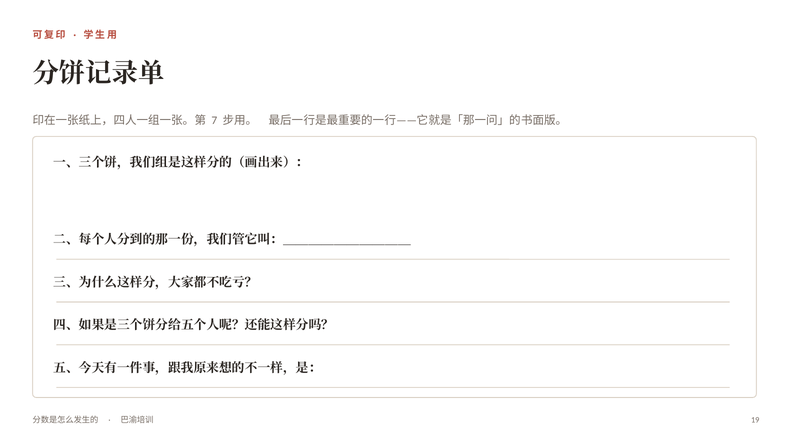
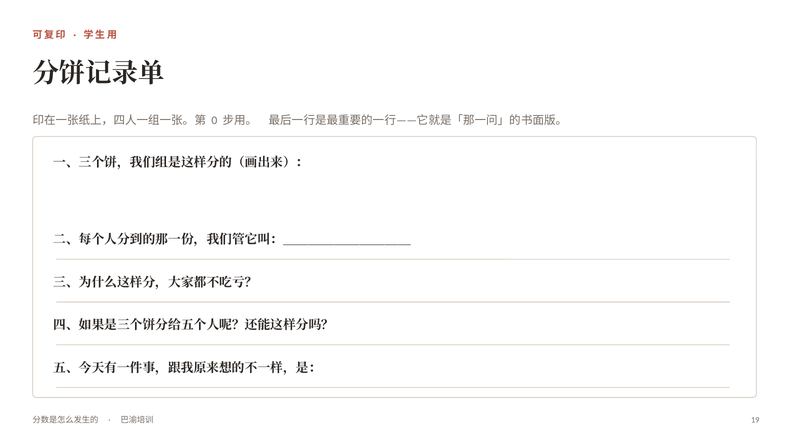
7: 7 -> 0 (214, 121)
